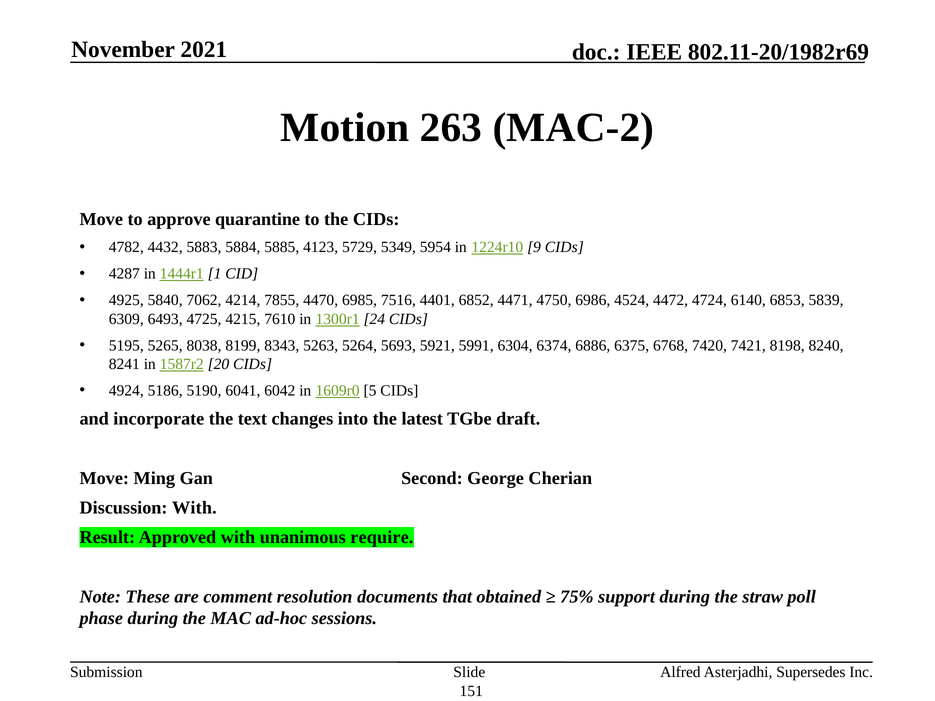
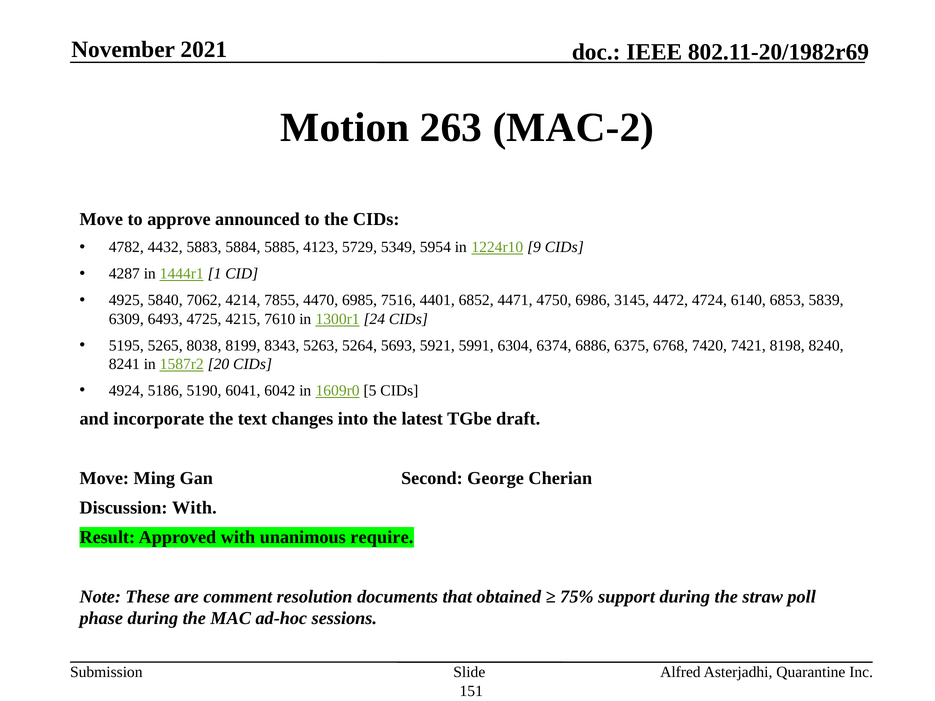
quarantine: quarantine -> announced (257, 219)
4524: 4524 -> 3145 (632, 300)
Supersedes: Supersedes -> Quarantine (811, 673)
